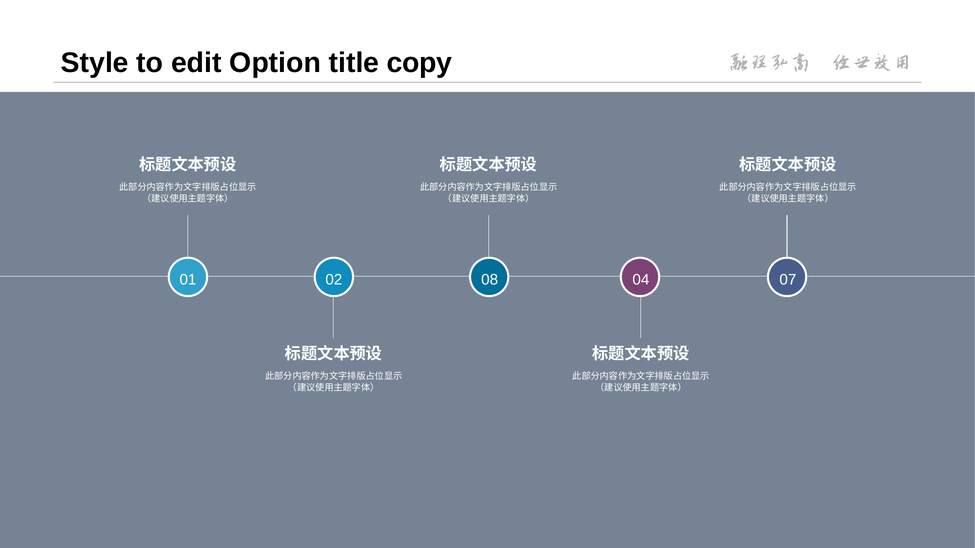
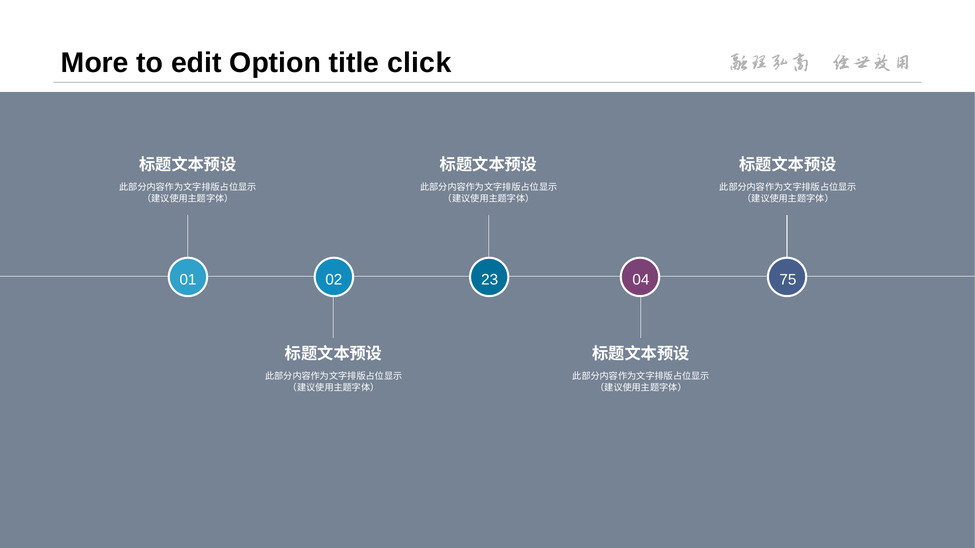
Style: Style -> More (95, 63)
copy: copy -> click (419, 63)
08: 08 -> 23 (490, 280)
07: 07 -> 75 (788, 280)
